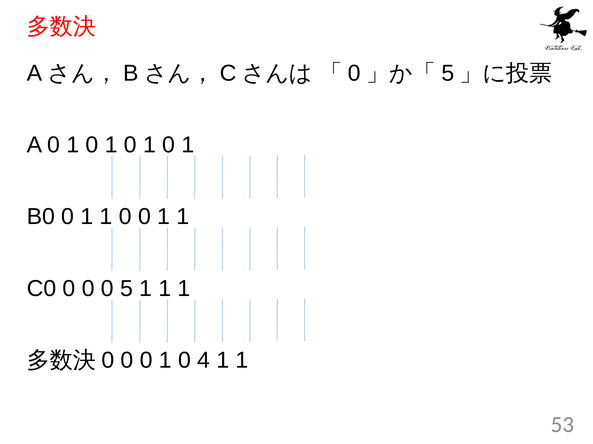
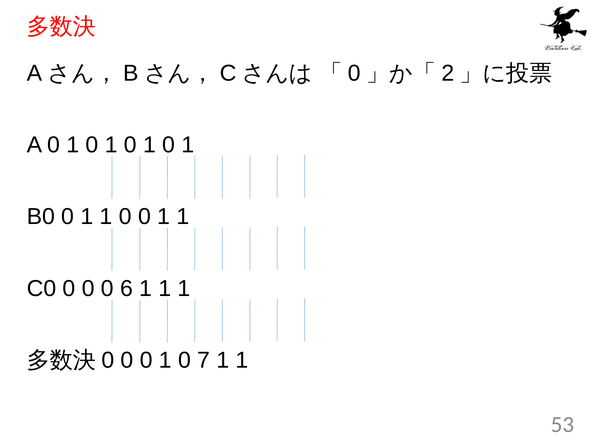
5: 5 -> 2 (448, 73)
0 5: 5 -> 6 (127, 289)
4: 4 -> 7 (204, 361)
